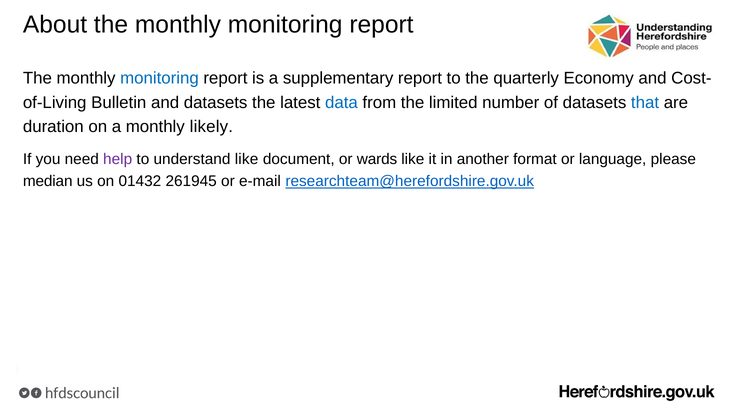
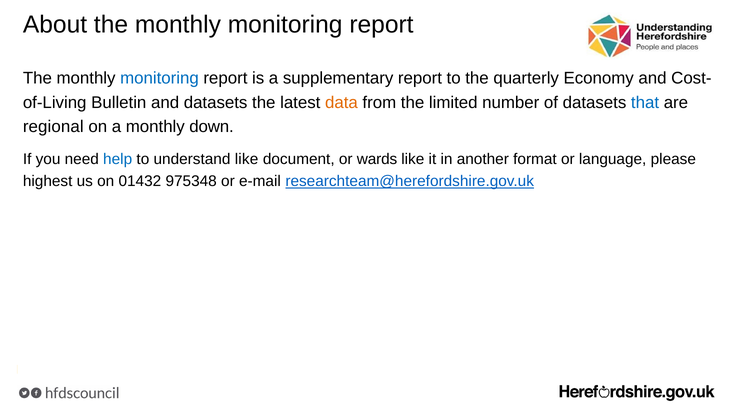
data colour: blue -> orange (341, 102)
duration: duration -> regional (53, 127)
likely: likely -> down (212, 127)
help colour: purple -> blue (118, 159)
median: median -> highest (48, 181)
261945: 261945 -> 975348 (191, 181)
